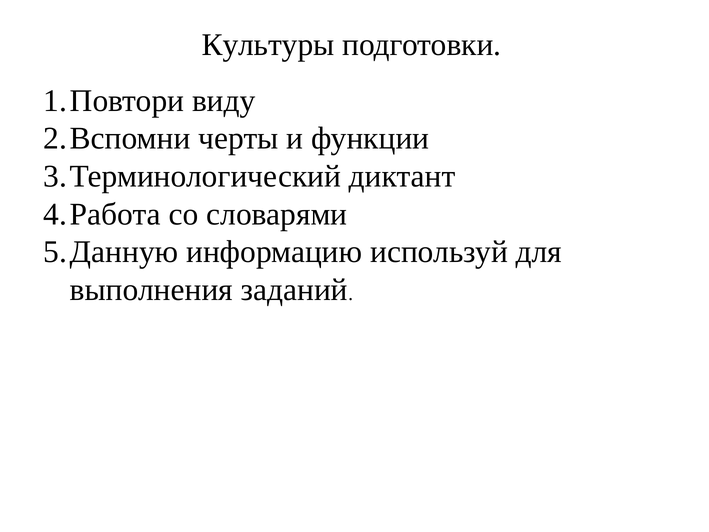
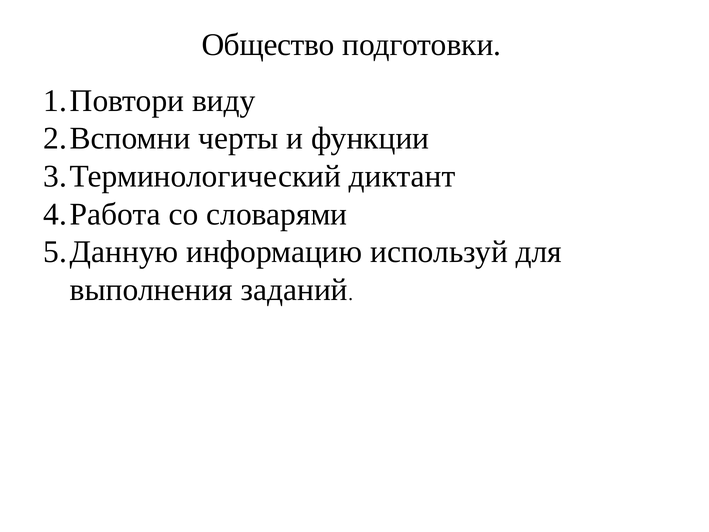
Культуры: Культуры -> Общество (268, 45)
